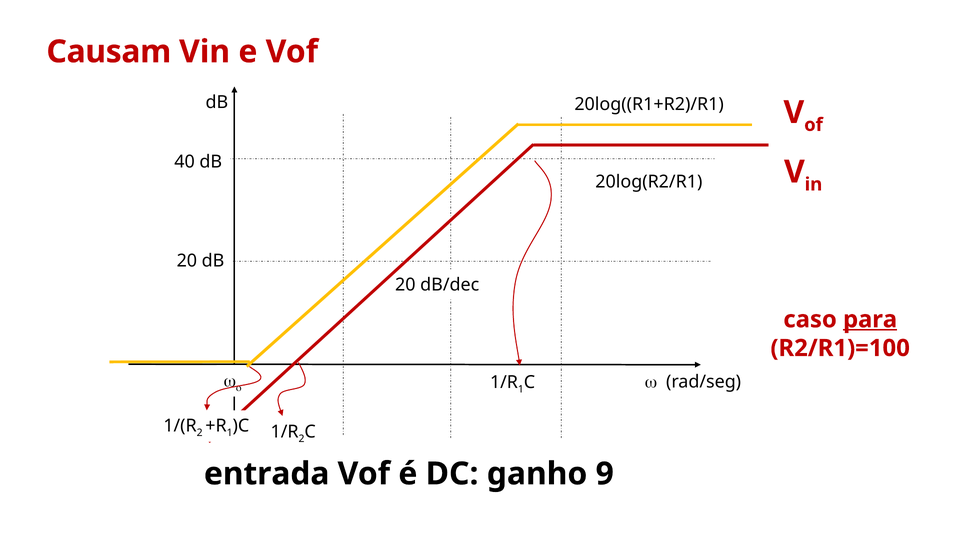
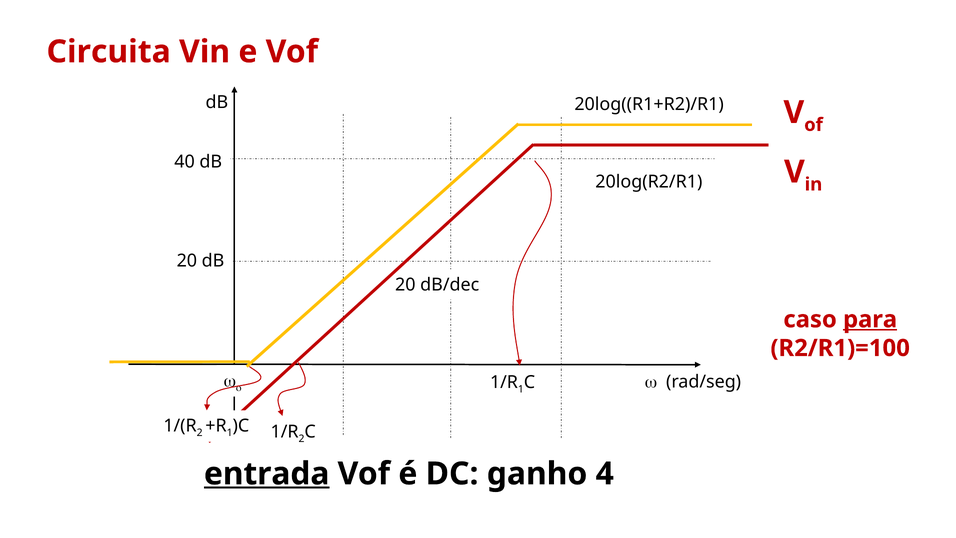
Causam: Causam -> Circuita (109, 52)
entrada underline: none -> present (267, 474)
9: 9 -> 4 (605, 474)
